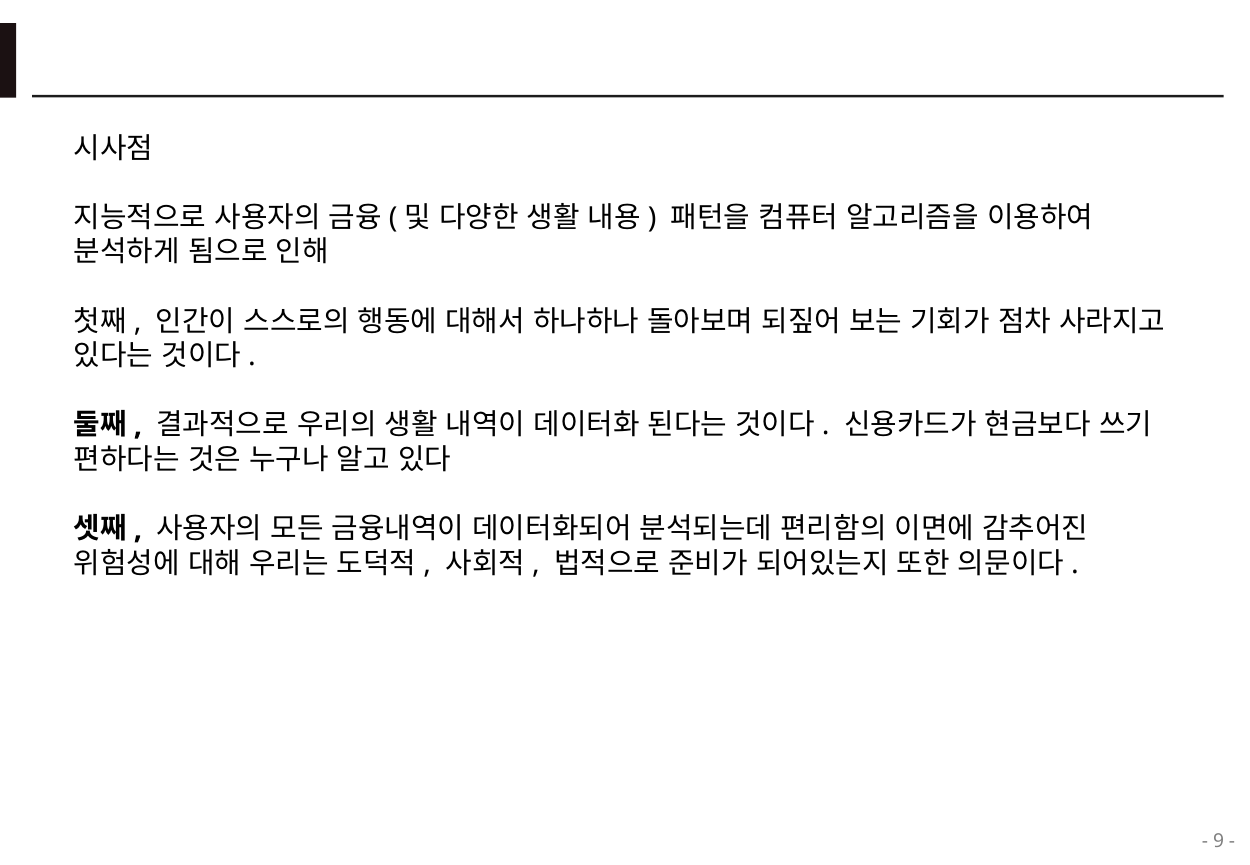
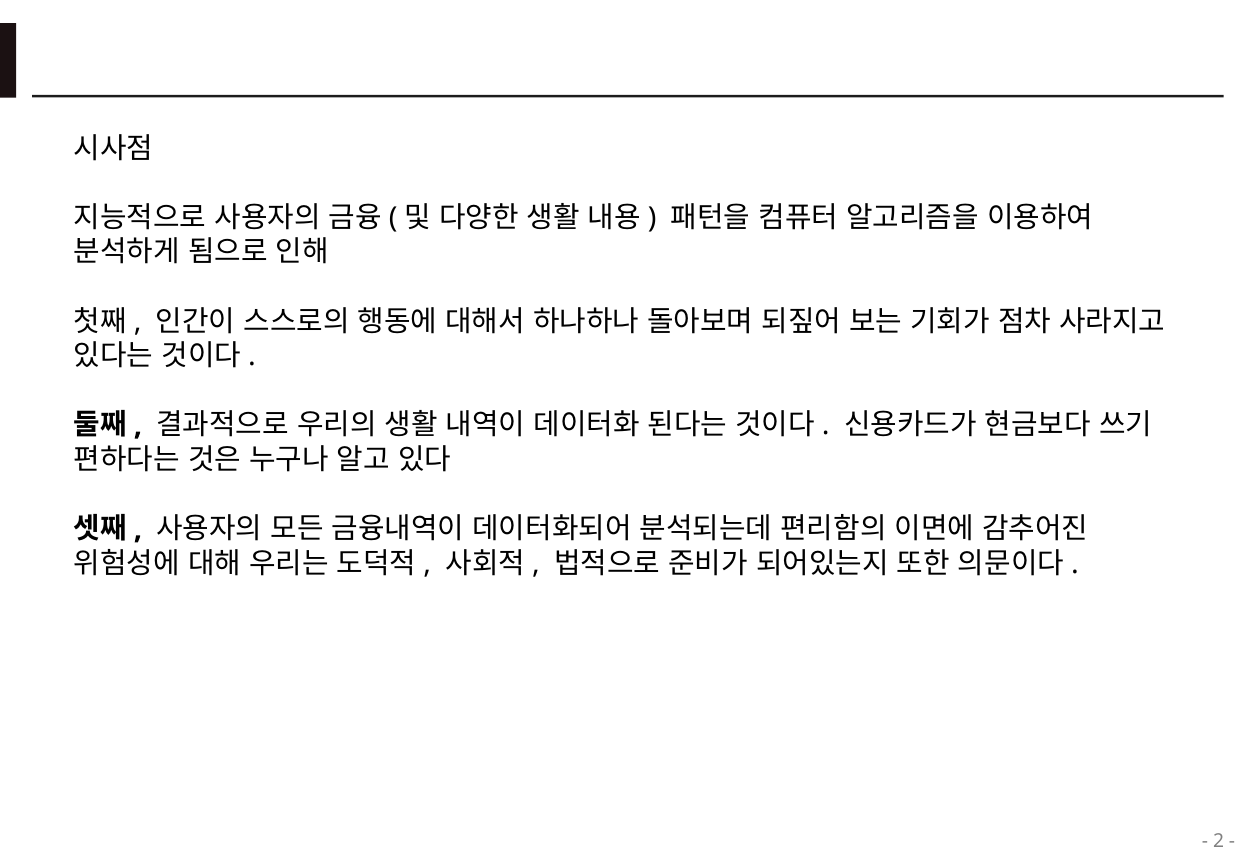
9: 9 -> 2 (1219, 842)
